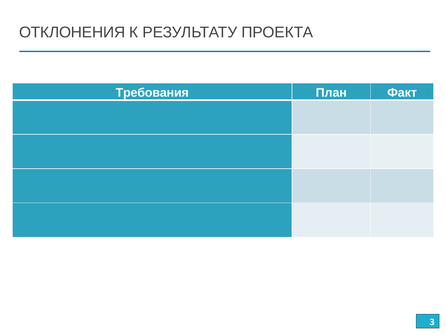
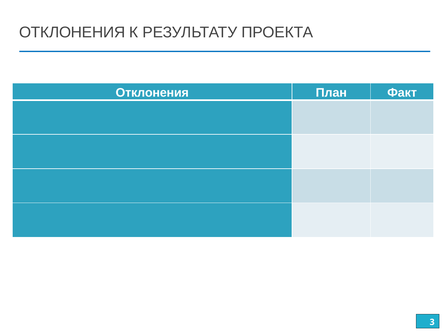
Требования: Требования -> Отклонения (152, 93)
